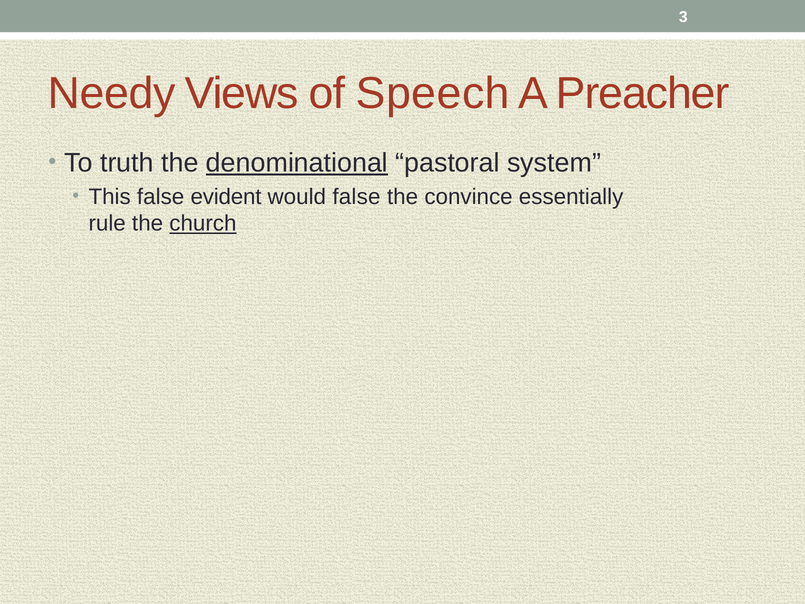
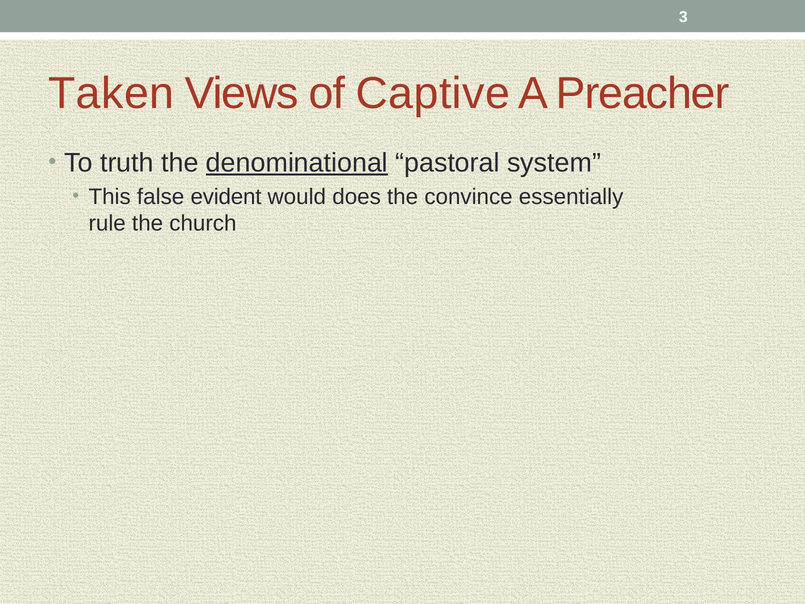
Needy: Needy -> Taken (111, 94)
Speech: Speech -> Captive (433, 94)
would false: false -> does (357, 197)
church underline: present -> none (203, 223)
